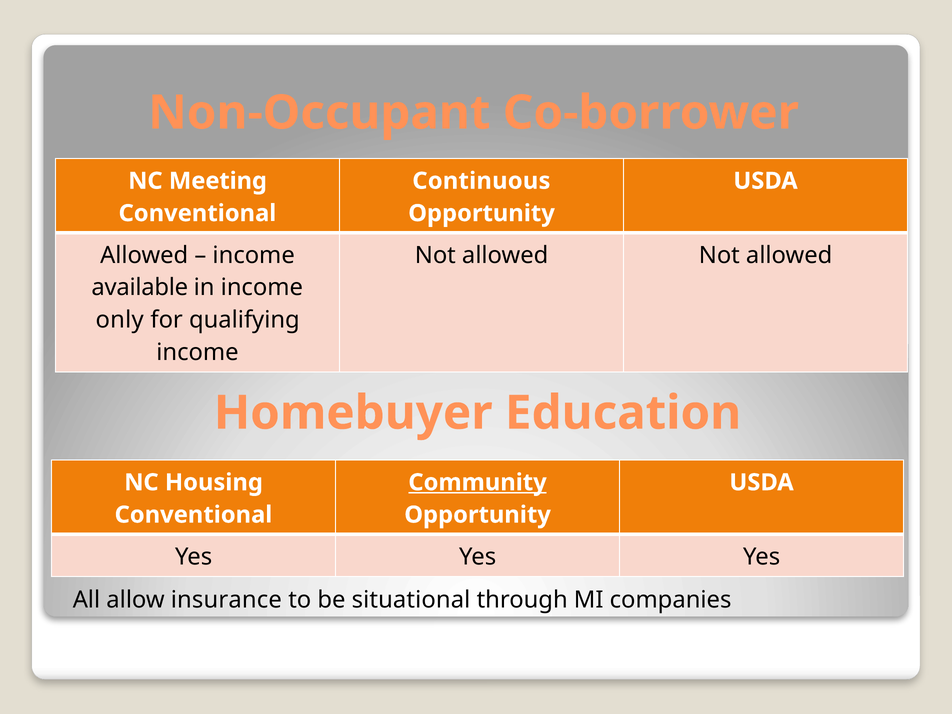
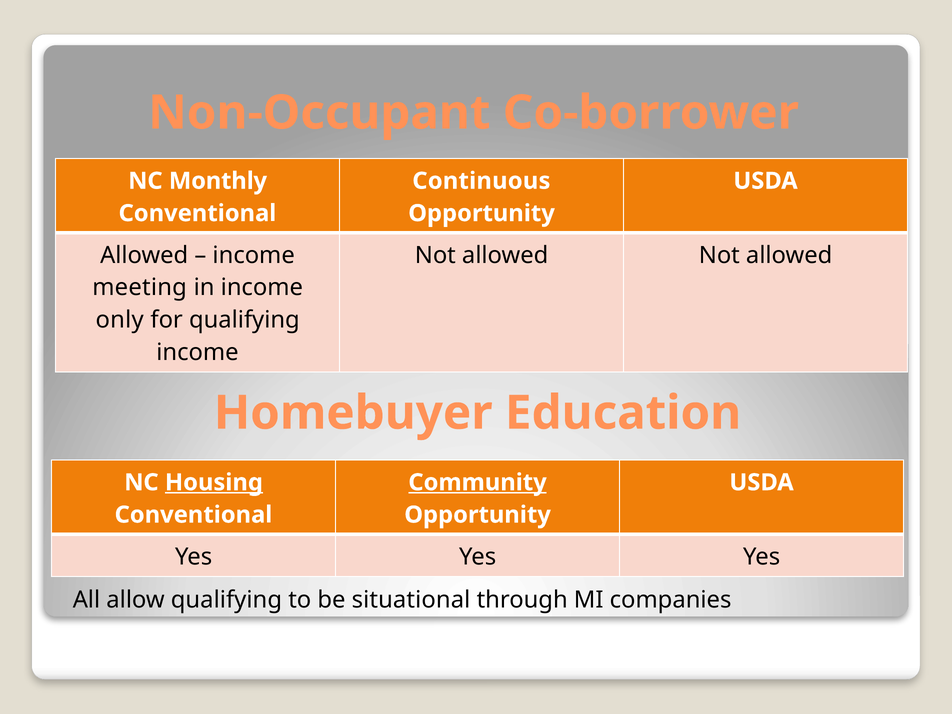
Meeting: Meeting -> Monthly (218, 181)
available: available -> meeting (140, 288)
Housing underline: none -> present (214, 482)
allow insurance: insurance -> qualifying (226, 600)
